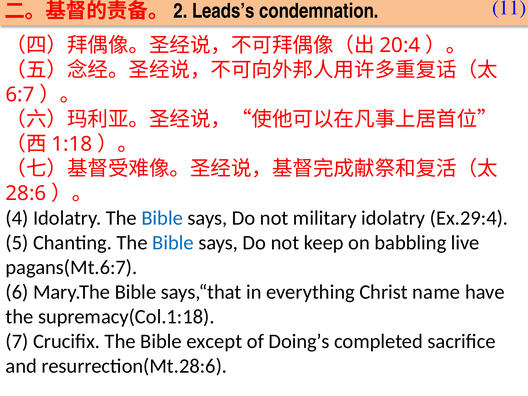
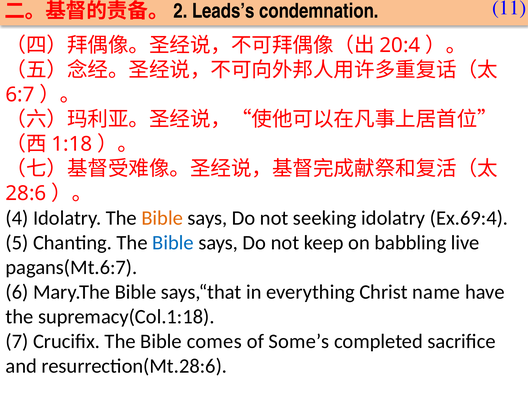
Bible colour: blue -> orange (162, 218)
military: military -> seeking (325, 218)
Ex.29:4: Ex.29:4 -> Ex.69:4 (469, 218)
except: except -> comes (214, 341)
Doing’s: Doing’s -> Some’s (299, 341)
